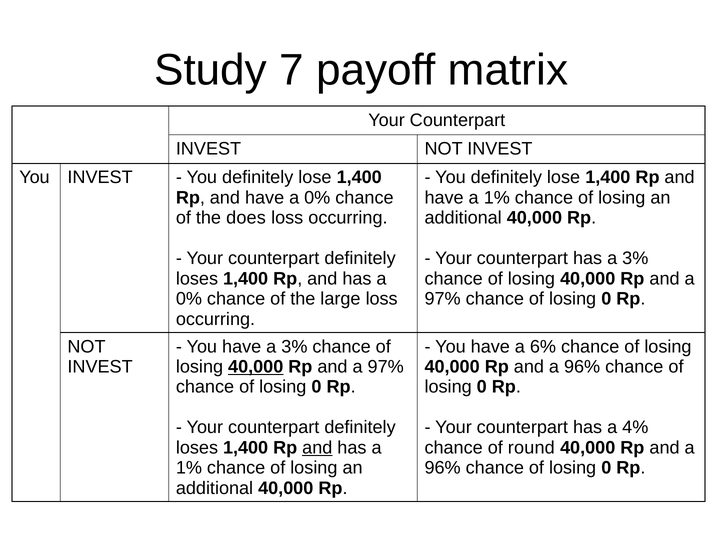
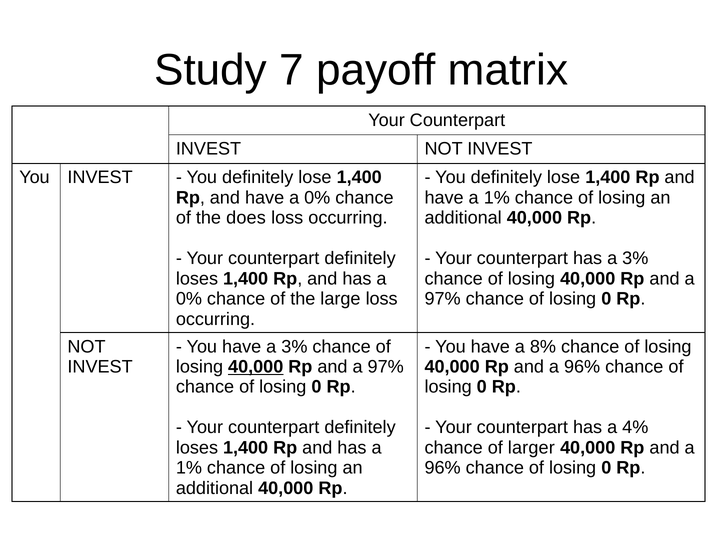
6%: 6% -> 8% (543, 347)
and underline: present -> none (317, 448)
round: round -> larger (531, 448)
